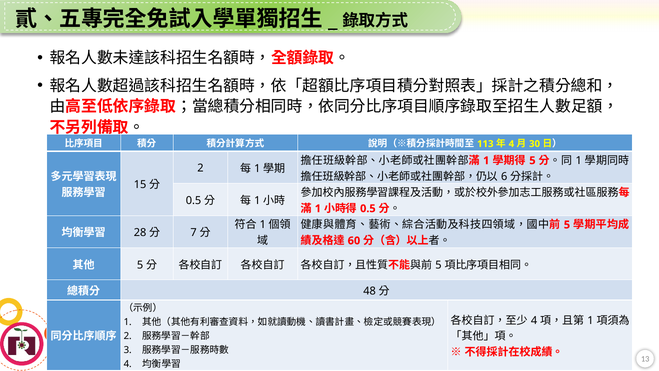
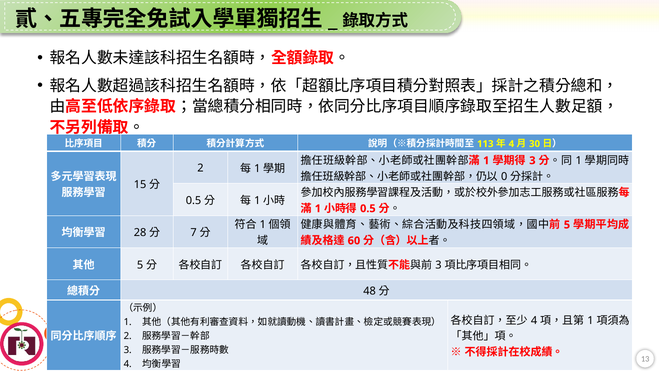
5: 5 -> 3 (532, 160)
6: 6 -> 0 (504, 176)
5: 5 -> 3 (438, 265)
